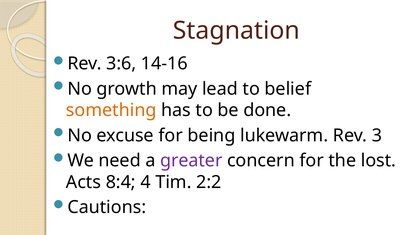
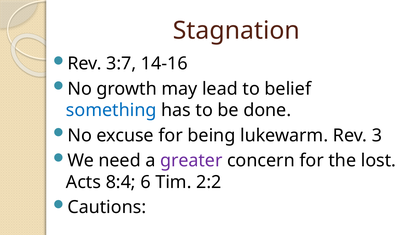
3:6: 3:6 -> 3:7 (121, 64)
something colour: orange -> blue (111, 110)
4: 4 -> 6 (146, 182)
